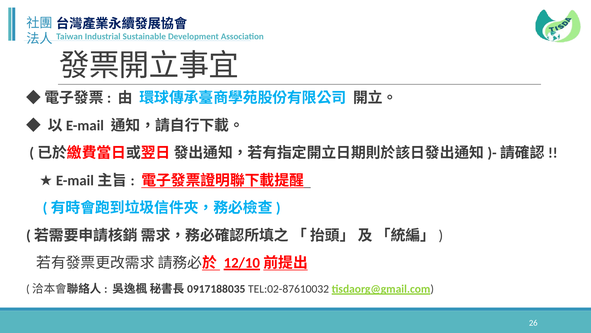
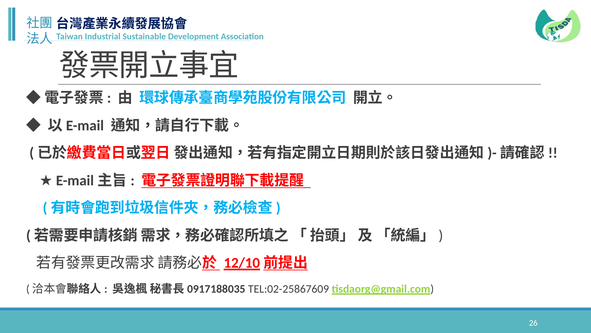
TEL:02-87610032: TEL:02-87610032 -> TEL:02-25867609 (289, 288)
